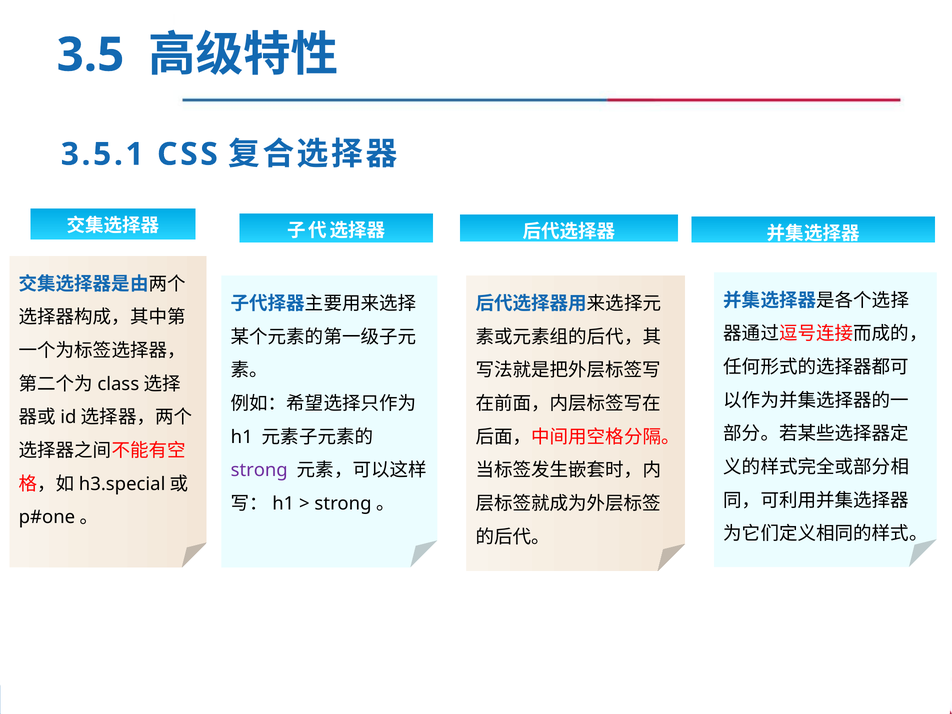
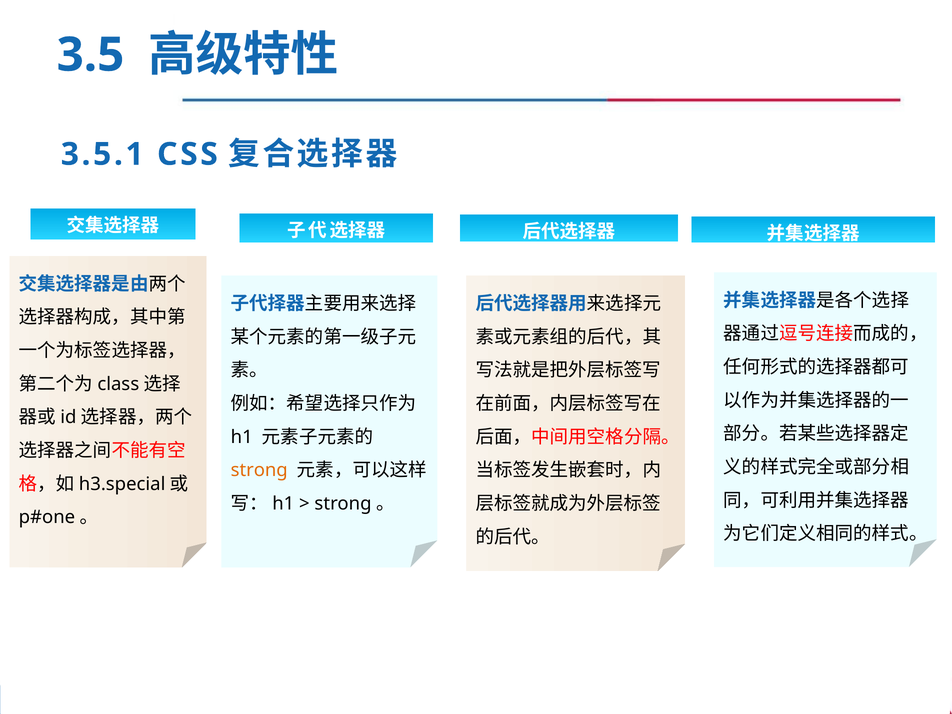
strong colour: purple -> orange (259, 470)
